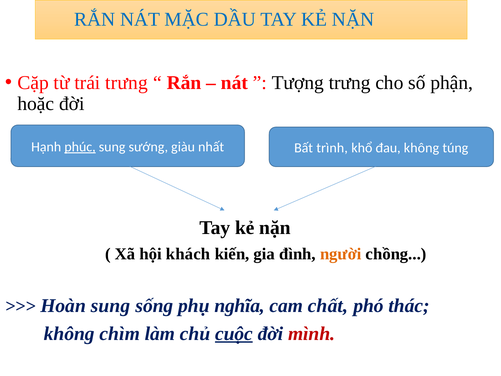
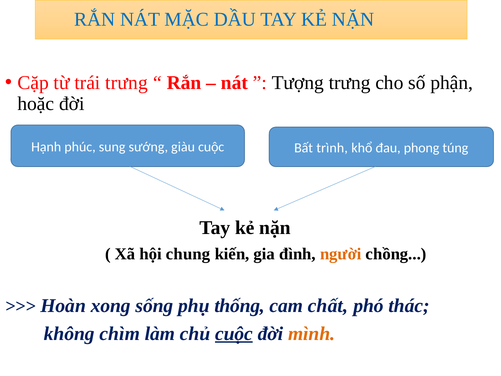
phúc underline: present -> none (80, 147)
giàu nhất: nhất -> cuộc (211, 147)
đau không: không -> phong (422, 148)
khách: khách -> chung (188, 254)
Hoàn sung: sung -> xong (111, 305)
nghĩa: nghĩa -> thống (240, 305)
mình colour: red -> orange (312, 333)
